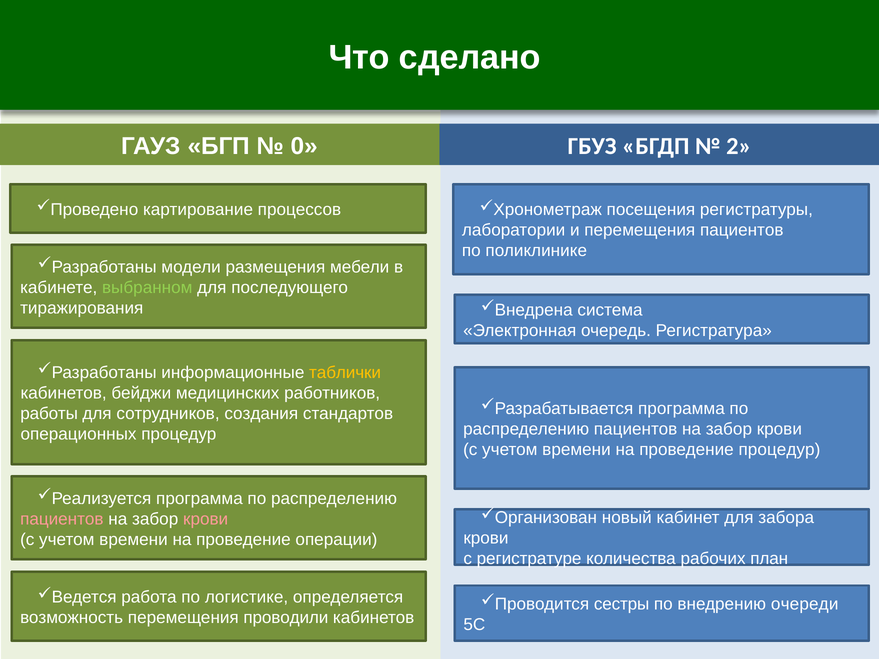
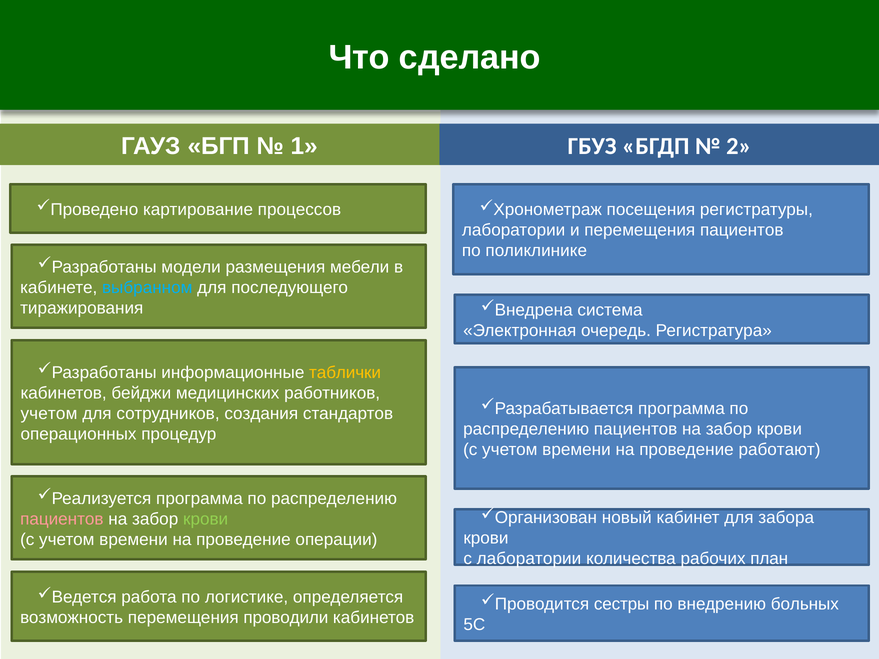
0: 0 -> 1 (304, 146)
выбранном colour: light green -> light blue (147, 288)
работы: работы -> учетом (49, 414)
проведение процедур: процедур -> работают (779, 450)
крови colour: pink -> light green (206, 519)
с регистратуре: регистратуре -> лаборатории (529, 559)
очереди: очереди -> больных (805, 604)
